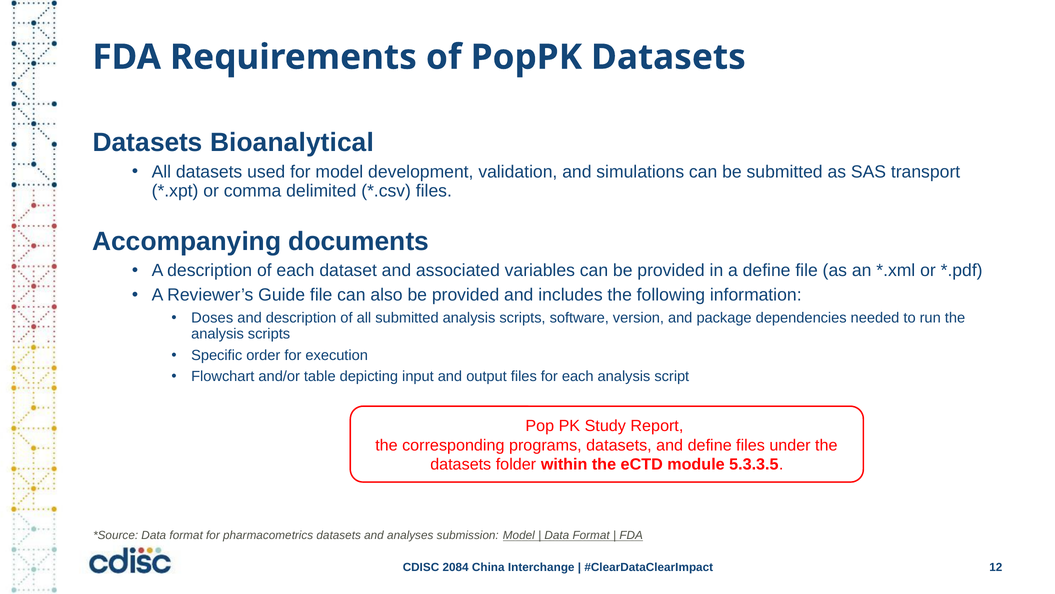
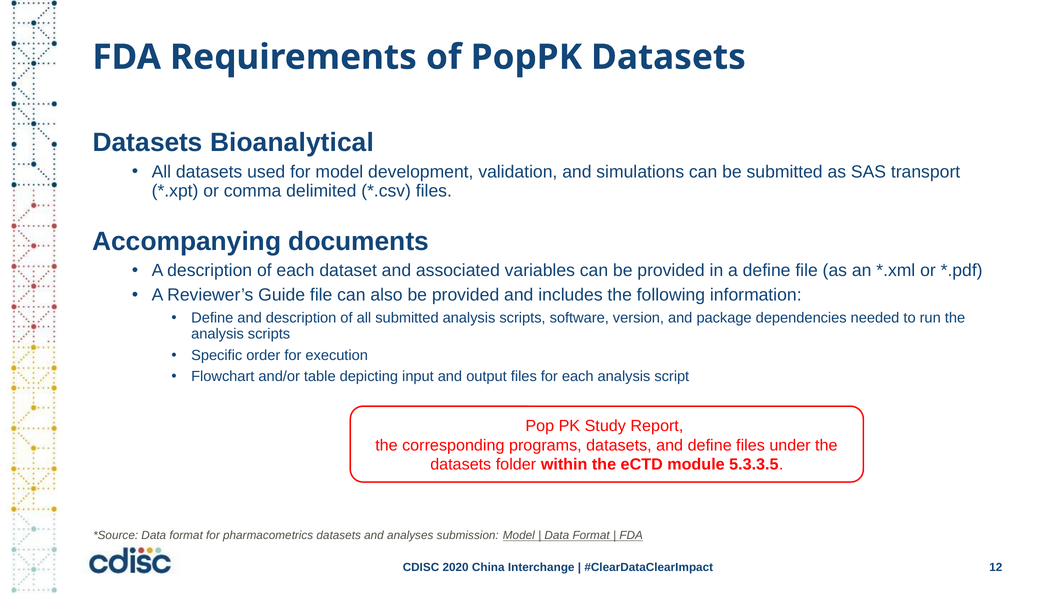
Doses: Doses -> Define (212, 318)
2084: 2084 -> 2020 (456, 567)
